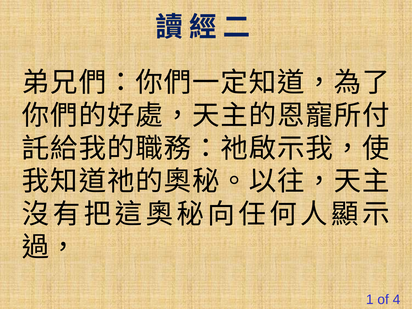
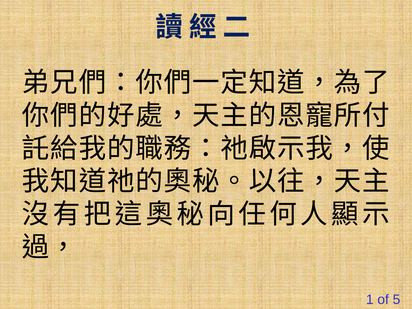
4: 4 -> 5 (397, 300)
